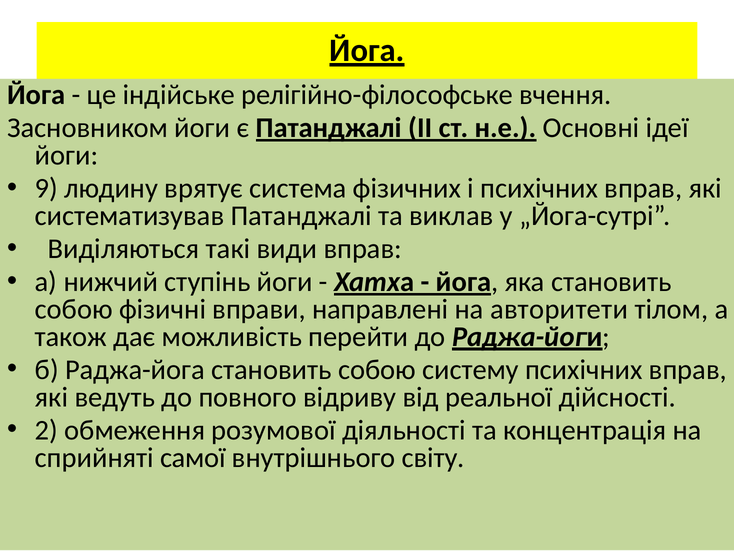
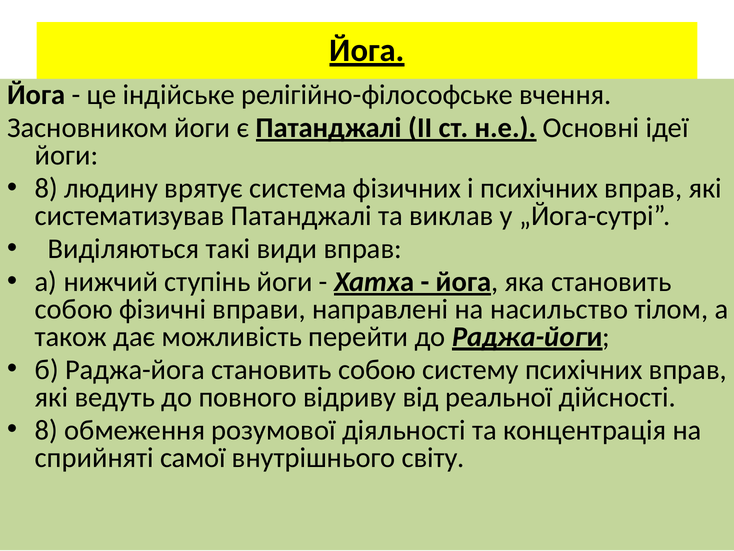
9: 9 -> 8 (46, 188)
авторитети: авторитети -> насильство (559, 309)
2: 2 -> 8 (46, 430)
